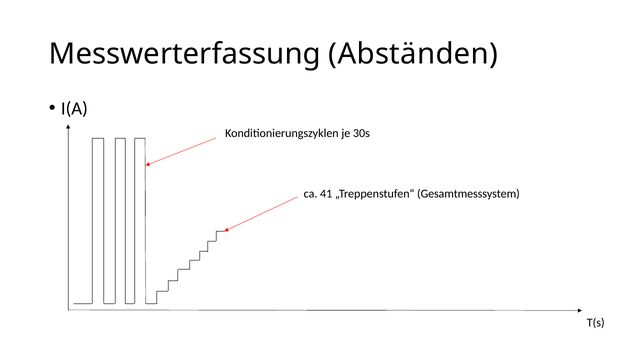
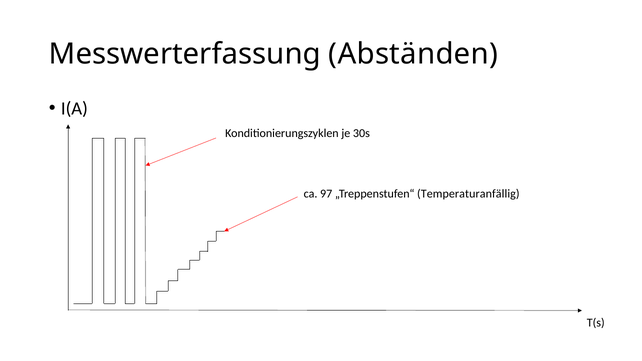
41: 41 -> 97 (326, 194)
Gesamtmesssystem: Gesamtmesssystem -> Temperaturanfällig (468, 194)
